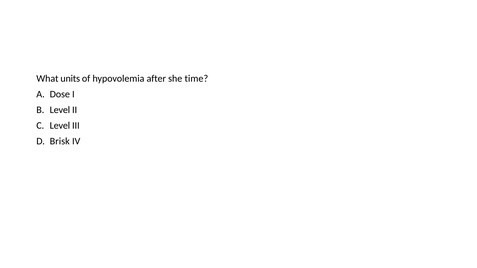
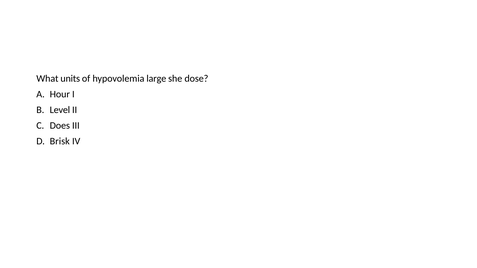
after: after -> large (156, 79)
time: time -> dose (196, 79)
Dose: Dose -> Hour (60, 94)
Level: Level -> Does (60, 126)
